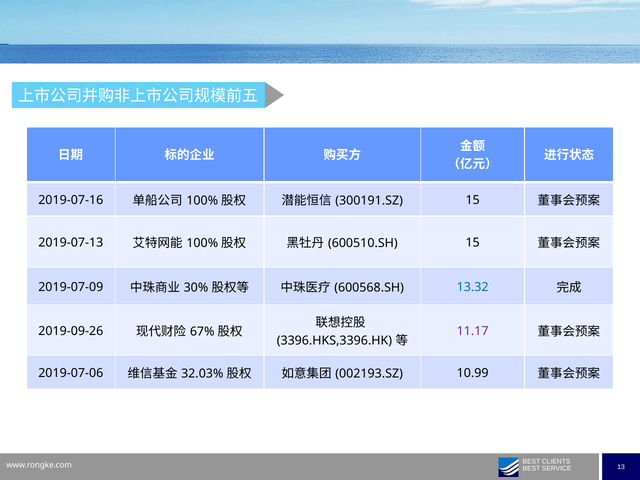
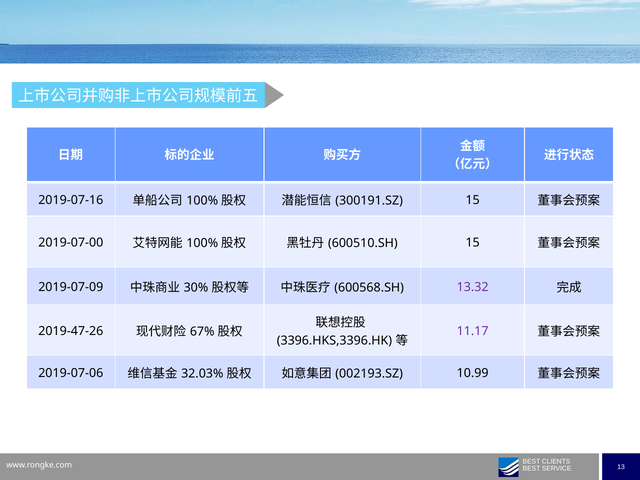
2019-07-13: 2019-07-13 -> 2019-07-00 (71, 243)
13.32 colour: blue -> purple (473, 287)
2019-09-26: 2019-09-26 -> 2019-47-26 (71, 331)
